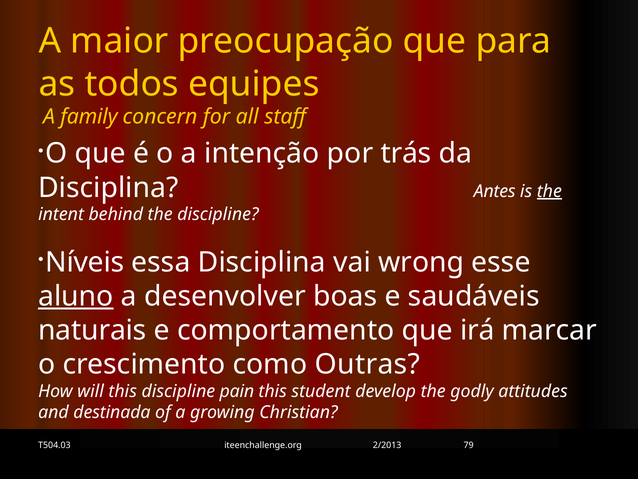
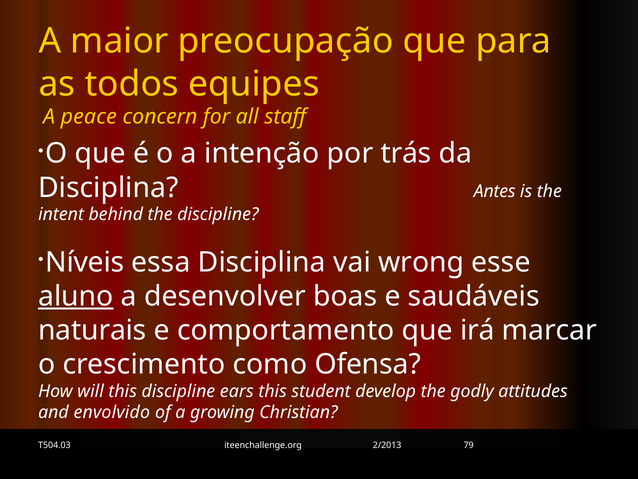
family: family -> peace (89, 117)
the underline: present -> none (549, 191)
Outras: Outras -> Ofensa (368, 364)
pain: pain -> ears (237, 391)
destinada: destinada -> envolvido (112, 412)
